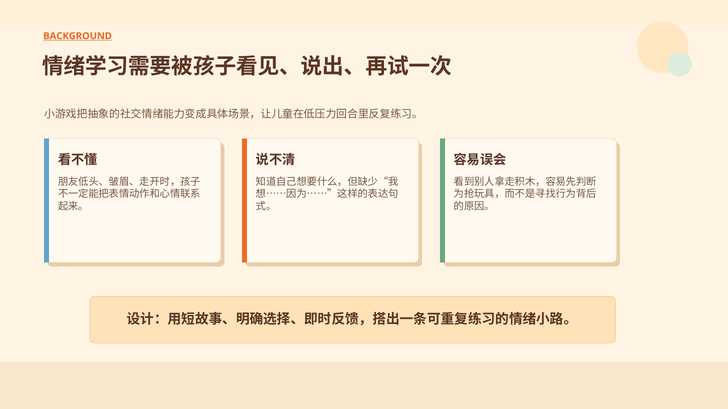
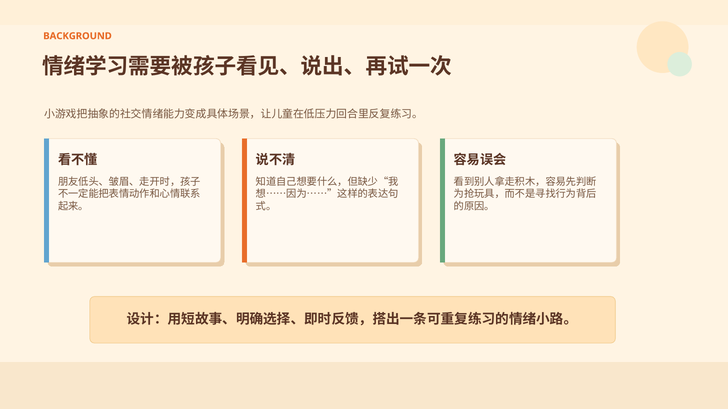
BACKGROUND underline: present -> none (78, 36)
